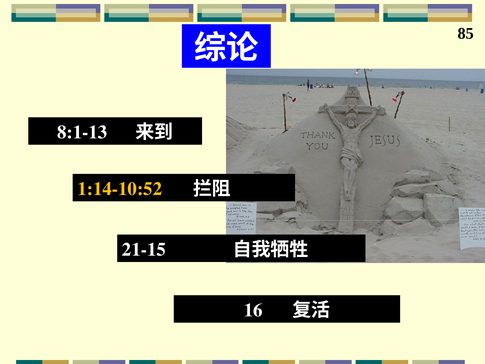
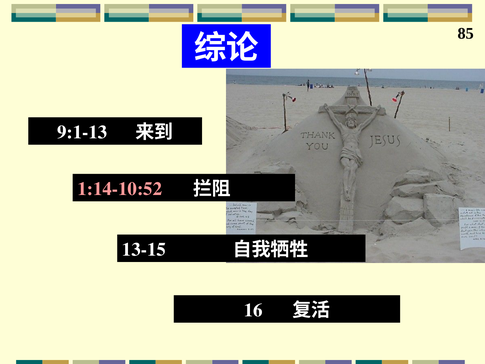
8:1-13: 8:1-13 -> 9:1-13 (82, 132)
1:14-10:52 colour: yellow -> pink (120, 189)
21-15: 21-15 -> 13-15 (144, 249)
